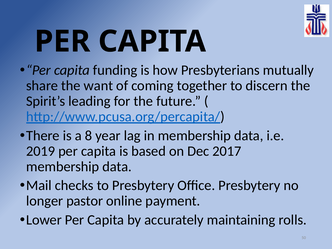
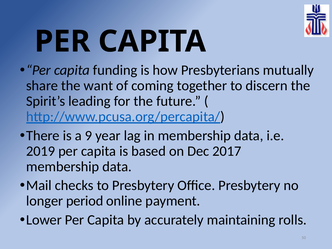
8: 8 -> 9 (89, 136)
pastor: pastor -> period (85, 201)
